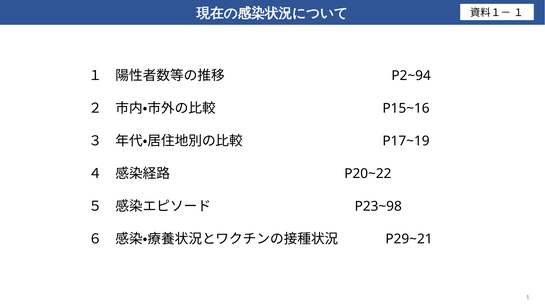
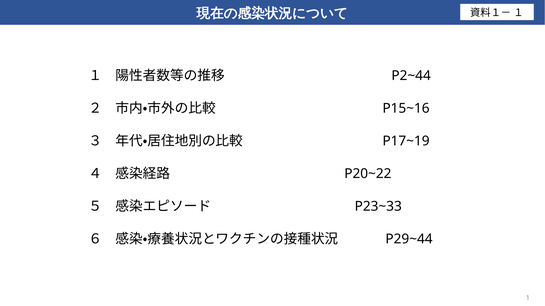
P2~94: P2~94 -> P2~44 (411, 76)
P23~98: P23~98 -> P23~33 (378, 207)
P29~21: P29~21 -> P29~44 (409, 239)
